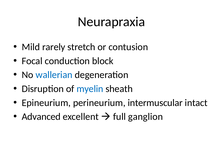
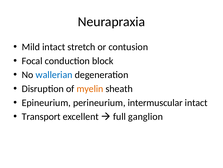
Mild rarely: rarely -> intact (54, 47)
myelin colour: blue -> orange (90, 88)
Advanced: Advanced -> Transport (41, 116)
